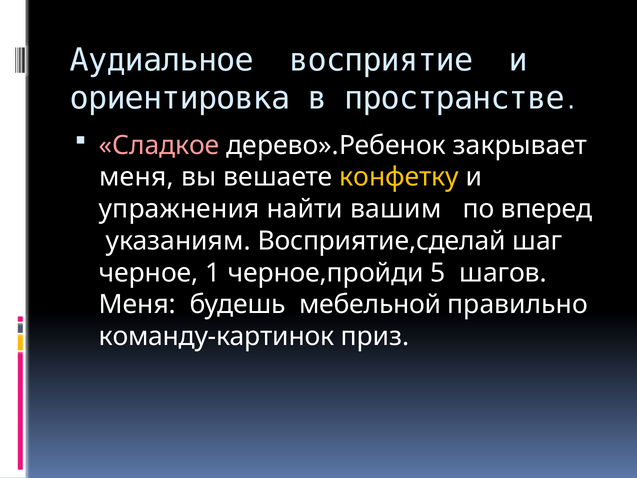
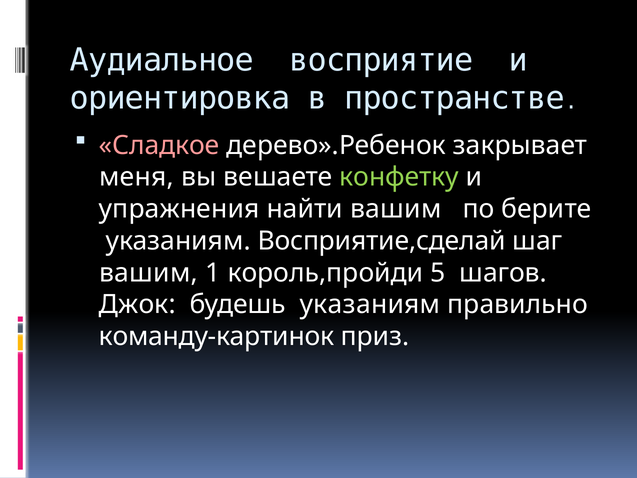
конфетку colour: yellow -> light green (399, 177)
вперед: вперед -> берите (546, 209)
черное: черное -> вашим (148, 273)
черное,пройди: черное,пройди -> король,пройди (325, 273)
Меня: Меня -> Джок (137, 305)
будешь мебельной: мебельной -> указаниям (370, 305)
